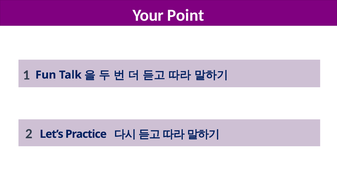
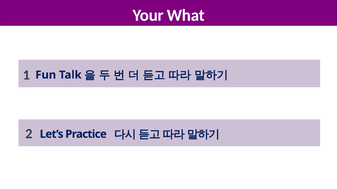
Point: Point -> What (186, 15)
